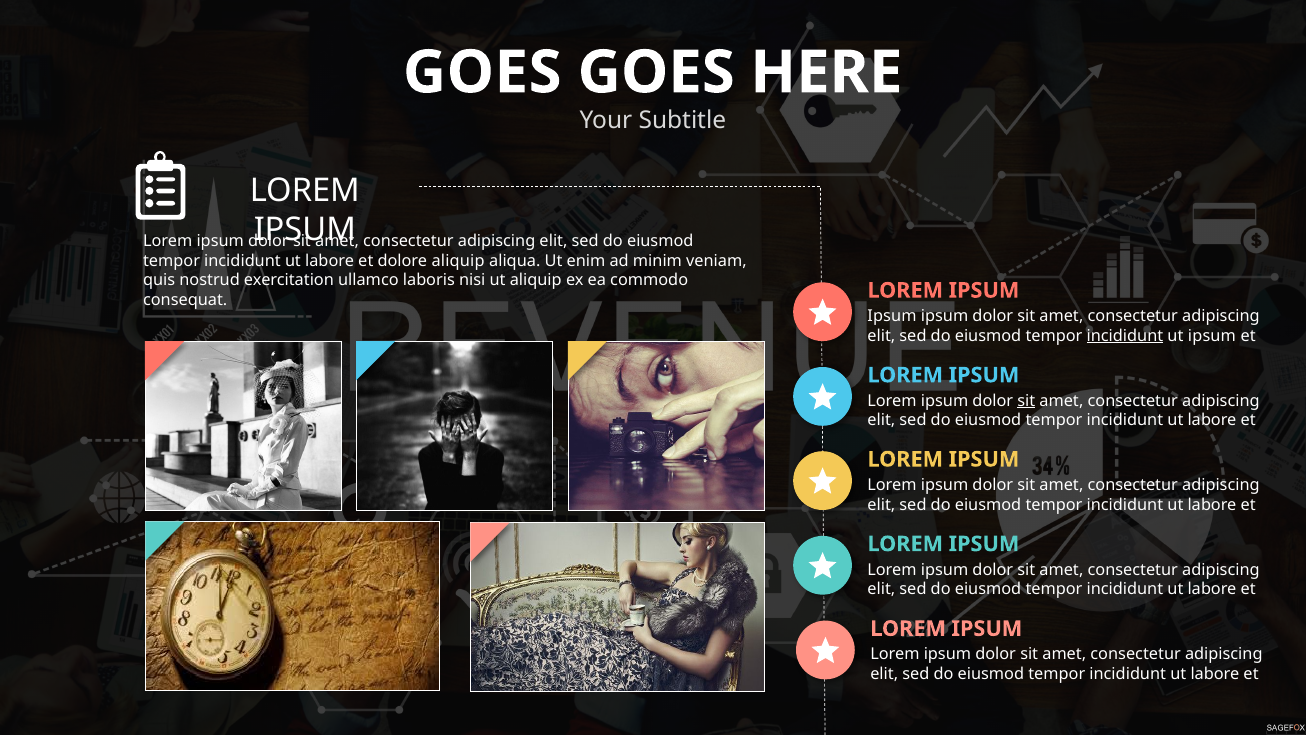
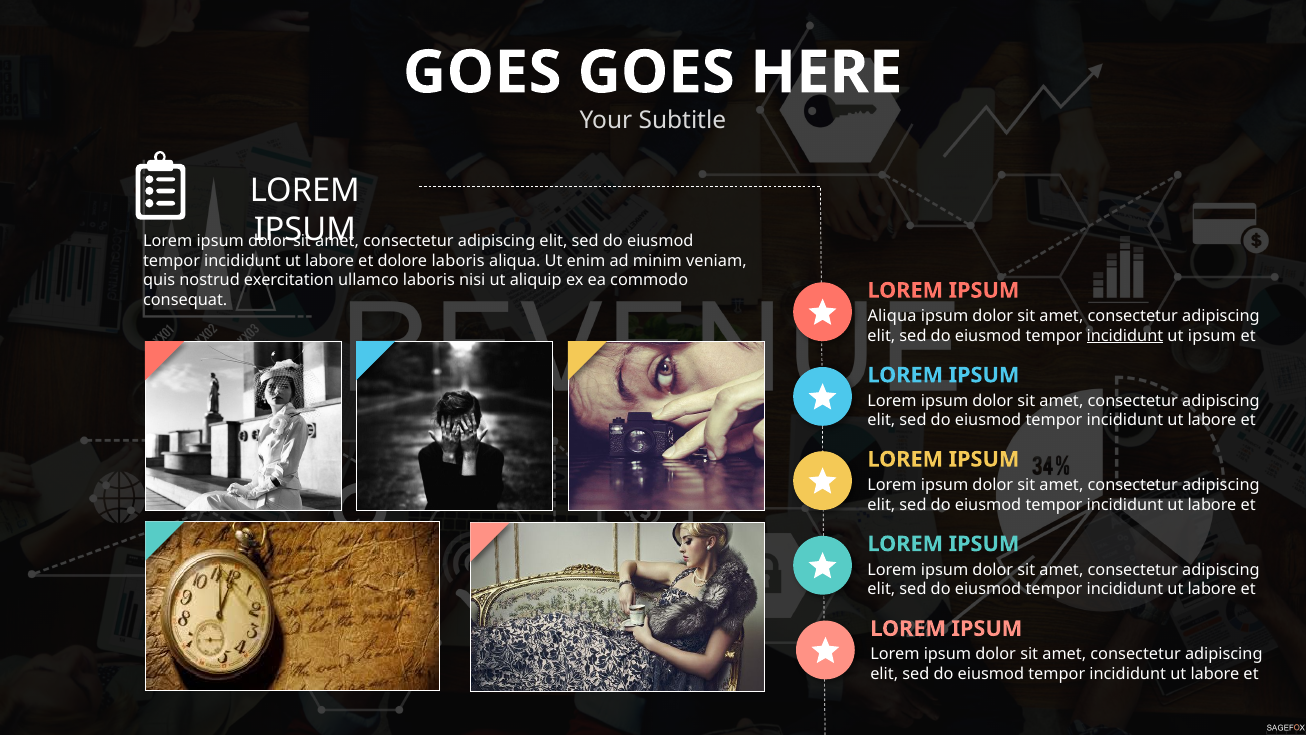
dolore aliquip: aliquip -> laboris (458, 261)
Ipsum: Ipsum -> Aliqua (892, 316)
sit underline: present -> none (1026, 401)
